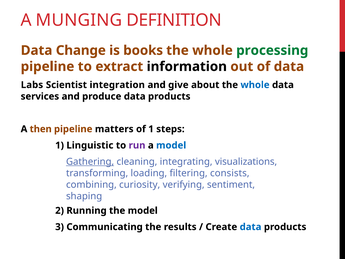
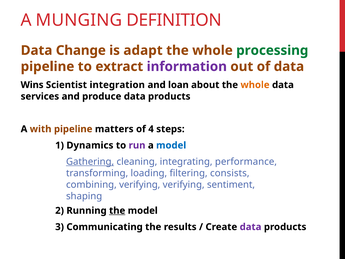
books: books -> adapt (143, 50)
information colour: black -> purple (187, 66)
Labs: Labs -> Wins (32, 85)
give: give -> loan (178, 85)
whole colour: blue -> orange (255, 85)
then: then -> with (41, 129)
of 1: 1 -> 4 (151, 129)
Linguistic: Linguistic -> Dynamics (90, 145)
visualizations: visualizations -> performance (246, 161)
combining curiosity: curiosity -> verifying (140, 185)
the underline: none -> present (117, 210)
data colour: blue -> purple (251, 227)
